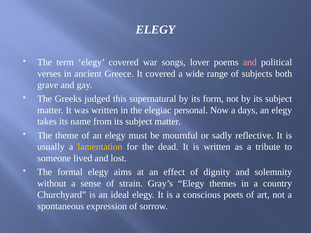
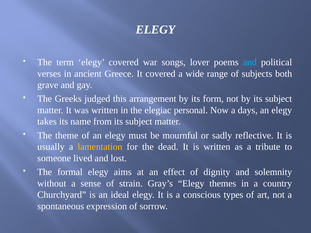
and colour: pink -> light blue (250, 62)
supernatural: supernatural -> arrangement (153, 99)
poets: poets -> types (233, 195)
